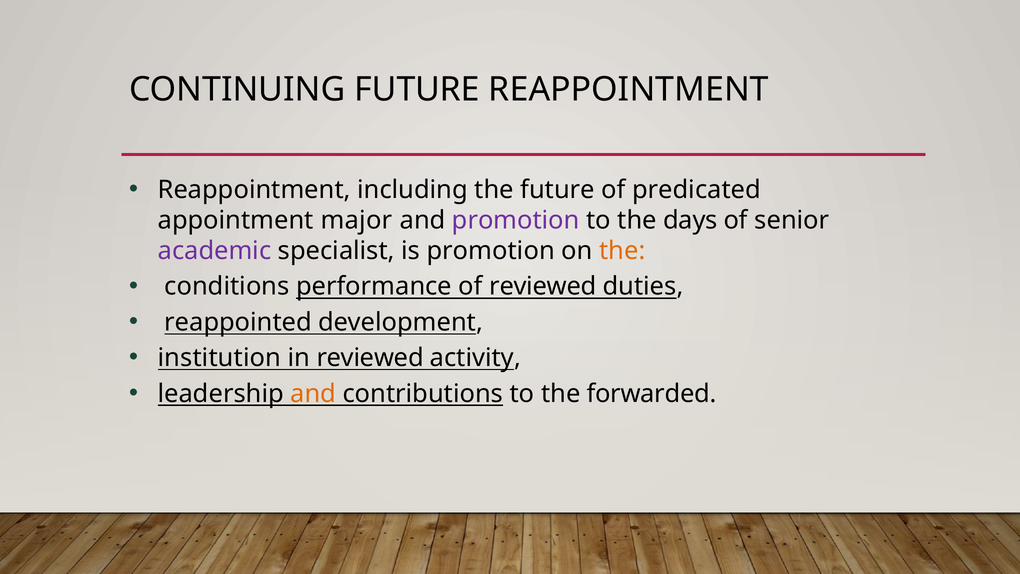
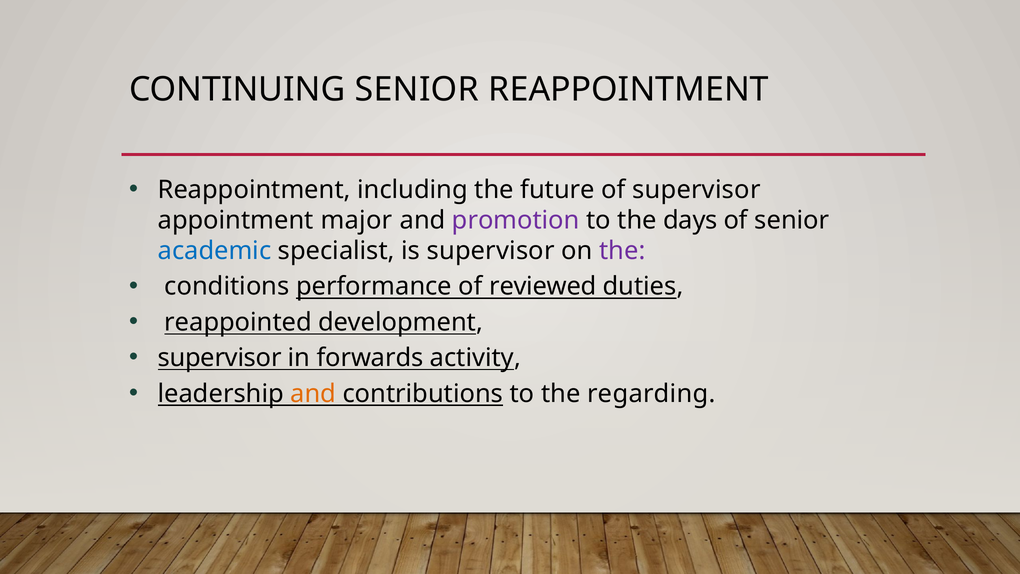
CONTINUING FUTURE: FUTURE -> SENIOR (417, 89)
of predicated: predicated -> supervisor (696, 190)
academic colour: purple -> blue (215, 251)
is promotion: promotion -> supervisor (491, 251)
the colour: orange -> purple (622, 251)
institution: institution -> supervisor (220, 358)
in reviewed: reviewed -> forwards (370, 358)
forwarded: forwarded -> regarding (651, 394)
